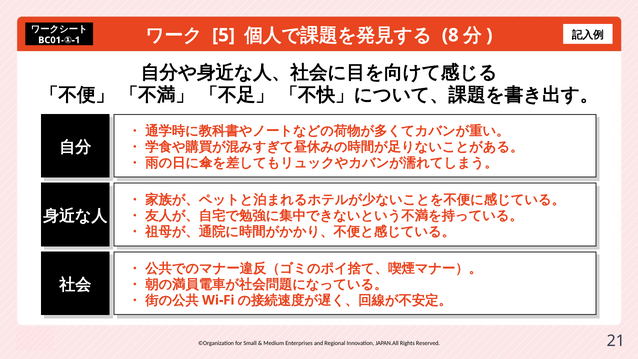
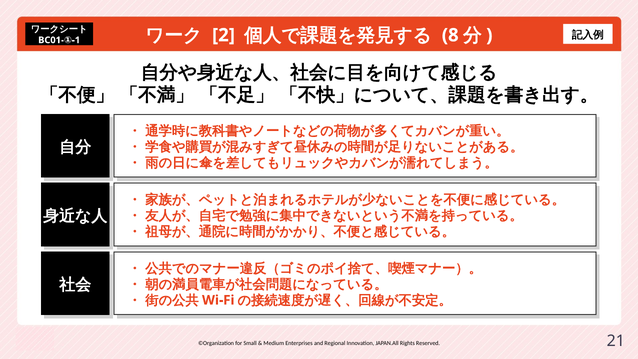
5: 5 -> 2 (224, 35)
